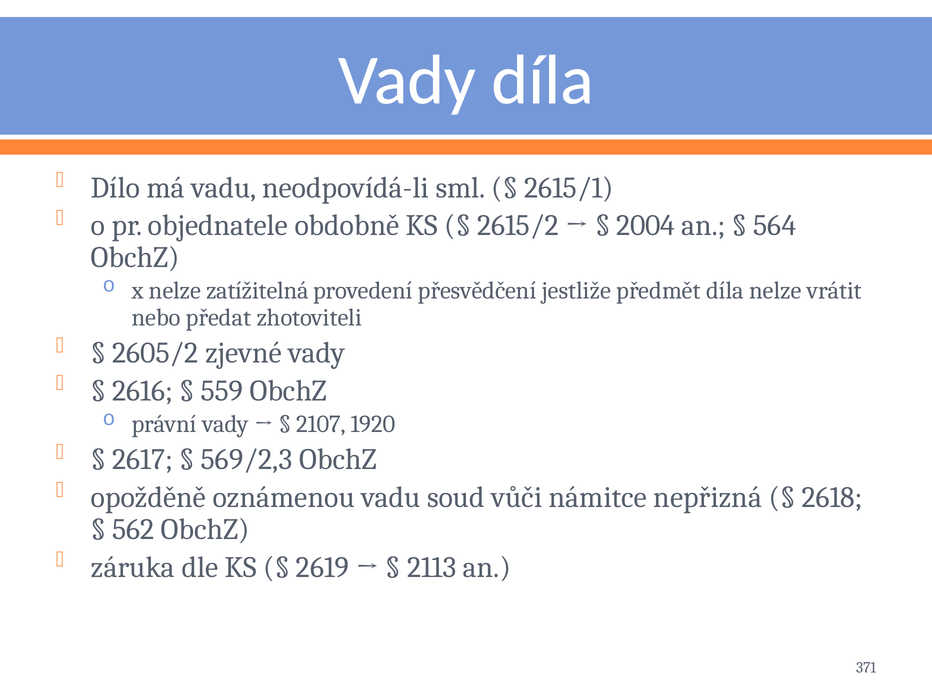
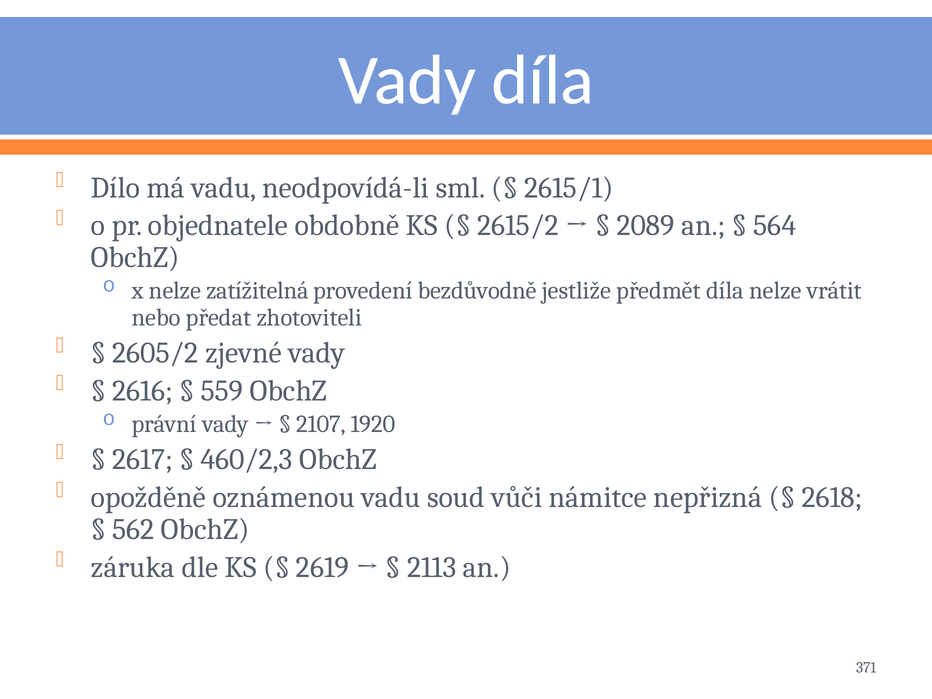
2004: 2004 -> 2089 (646, 225)
přesvědčení: přesvědčení -> bezdůvodně (477, 291)
569/2,3: 569/2,3 -> 460/2,3 (247, 460)
